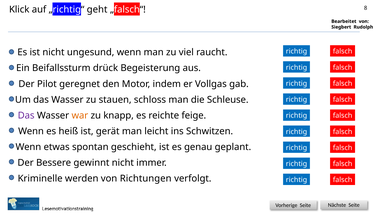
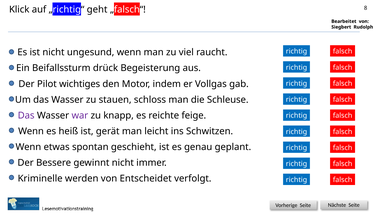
geregnet: geregnet -> wichtiges (80, 84)
war colour: orange -> purple (80, 115)
Richtungen: Richtungen -> Entscheidet (146, 178)
